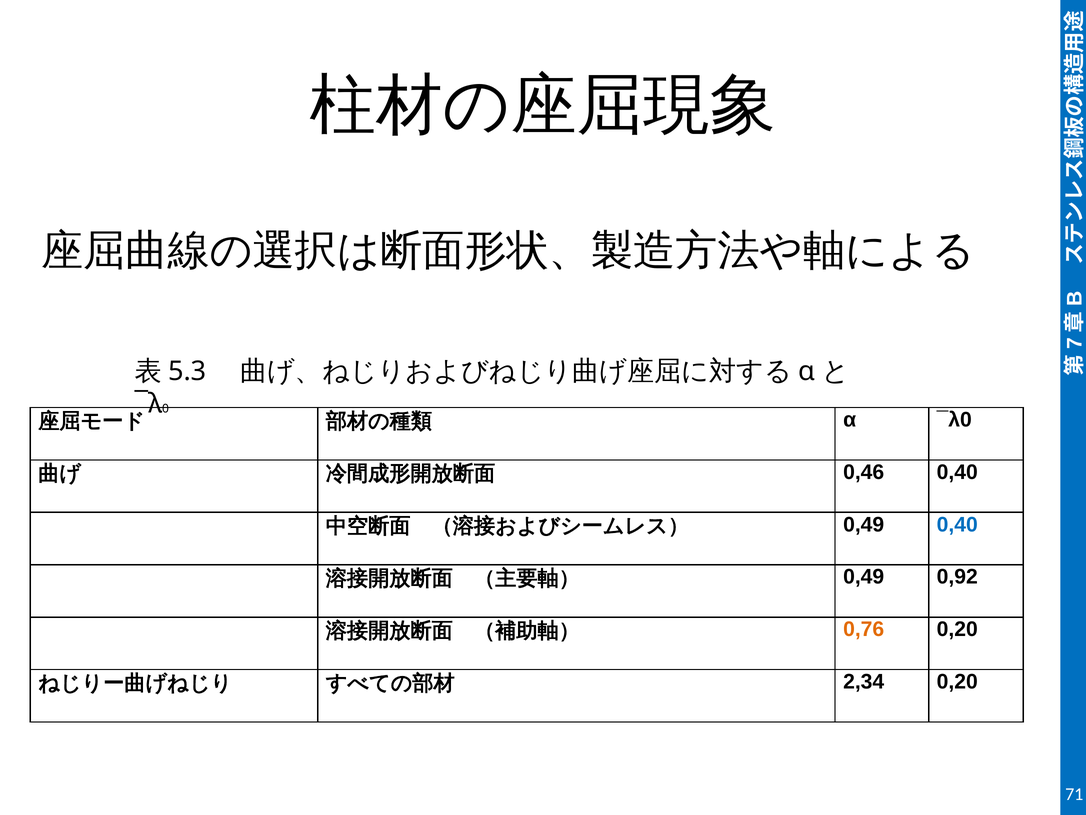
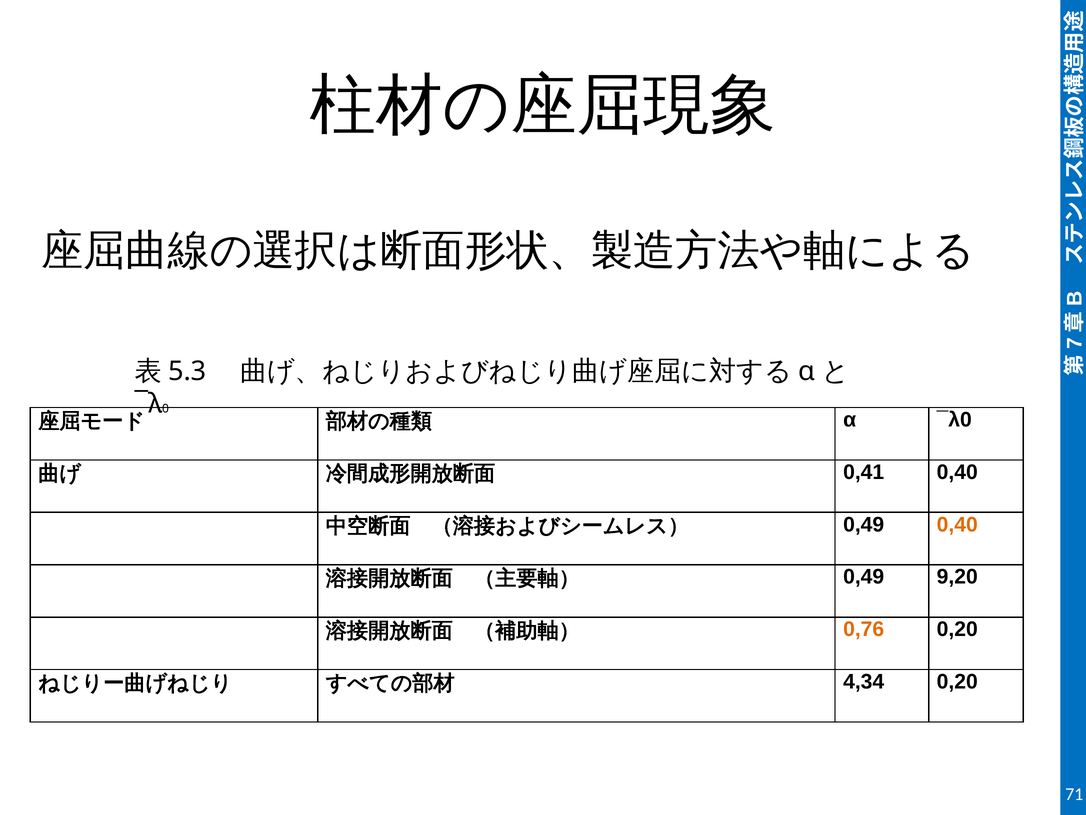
0,46: 0,46 -> 0,41 (864, 472)
0,40 colour: blue -> orange (957, 524)
0,92: 0,92 -> 9,20 (957, 577)
2,34: 2,34 -> 4,34 (864, 681)
